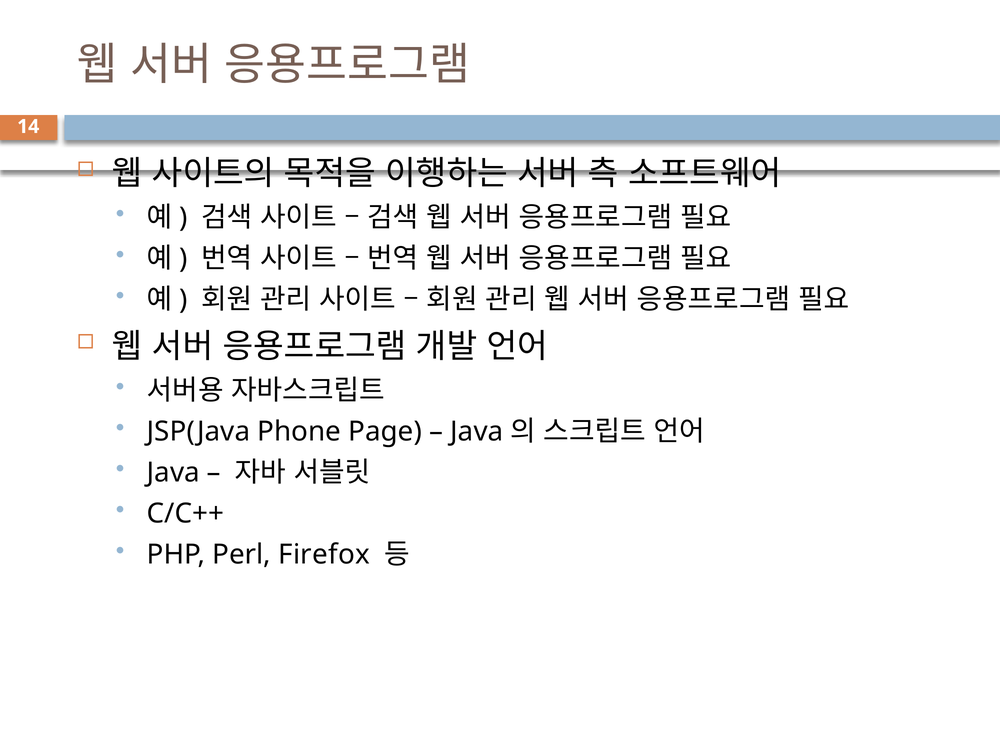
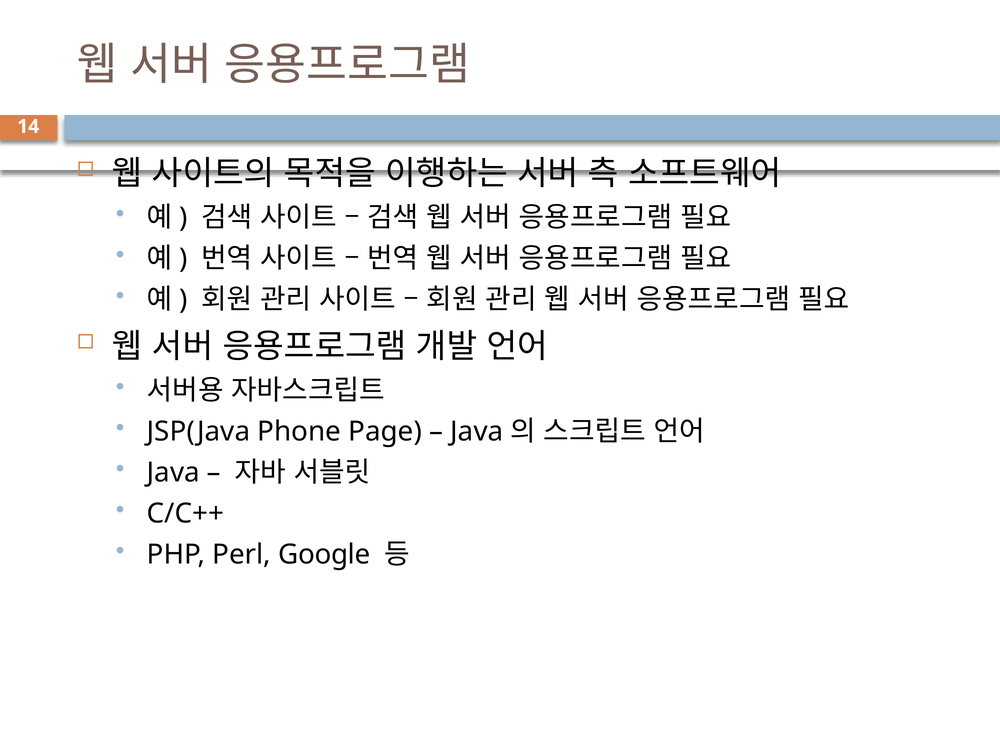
Firefox: Firefox -> Google (324, 554)
